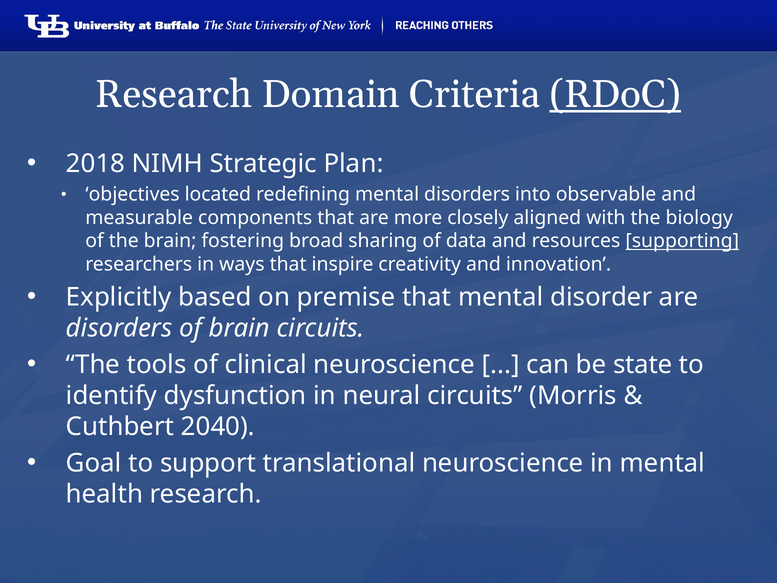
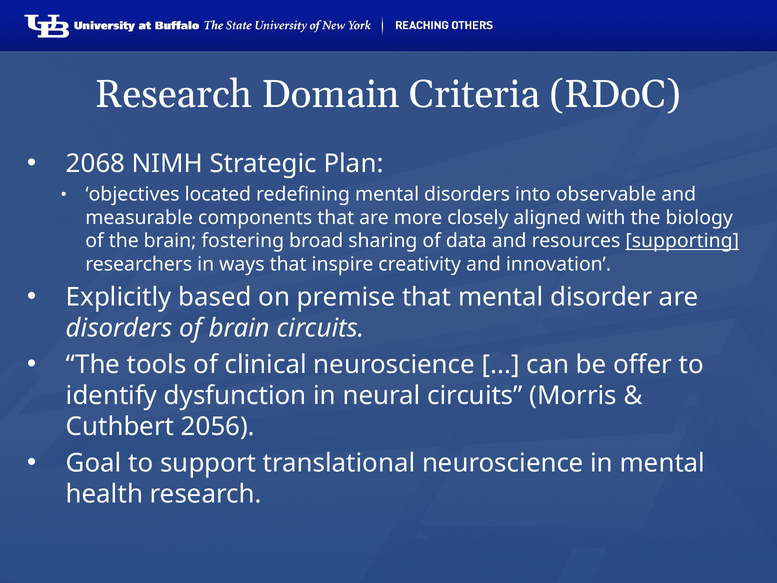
RDoC underline: present -> none (615, 95)
2018: 2018 -> 2068 (96, 164)
state: state -> offer (643, 364)
2040: 2040 -> 2056 (218, 427)
